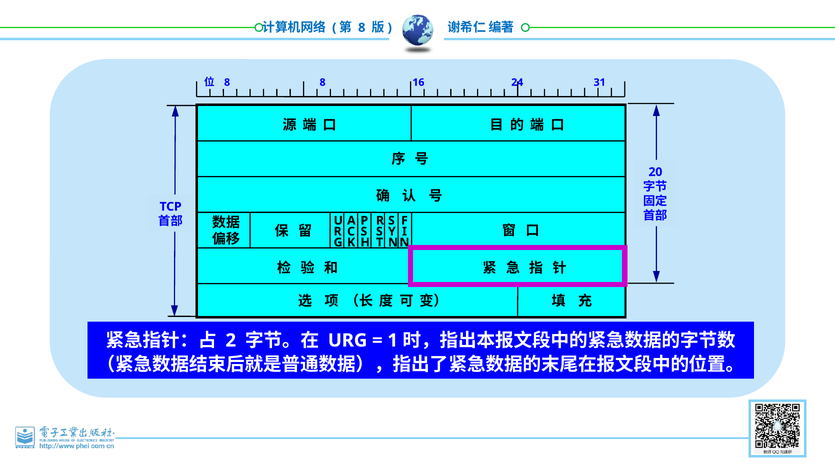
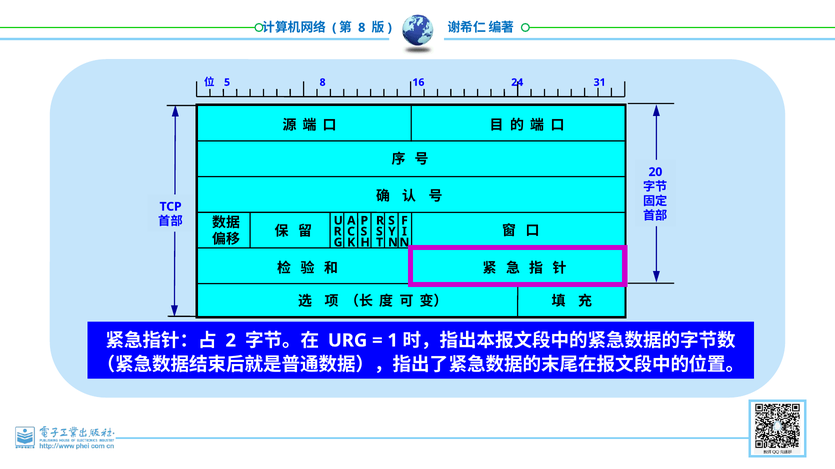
8: 8 -> 5 (227, 82)
